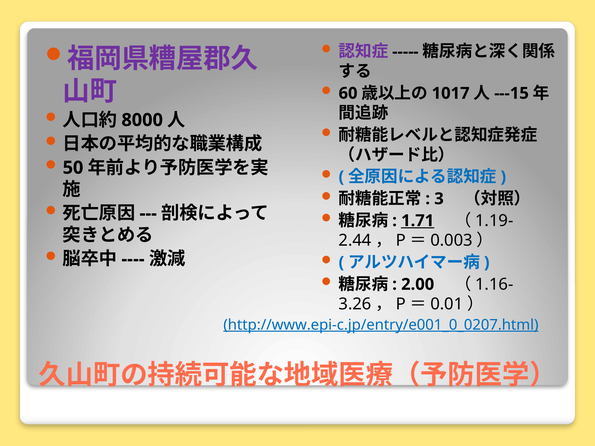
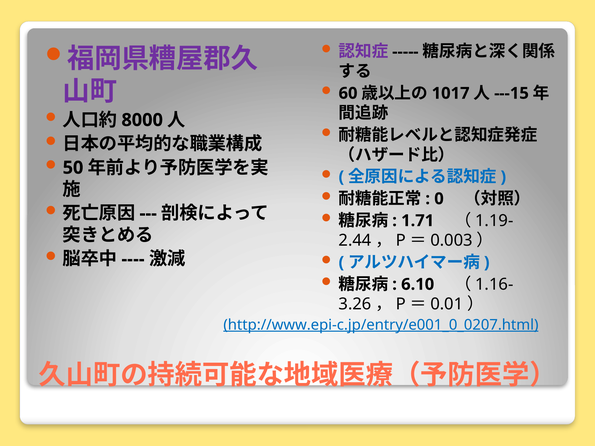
3: 3 -> 0 (439, 199)
1.71 underline: present -> none (418, 221)
2.00: 2.00 -> 6.10 (418, 284)
